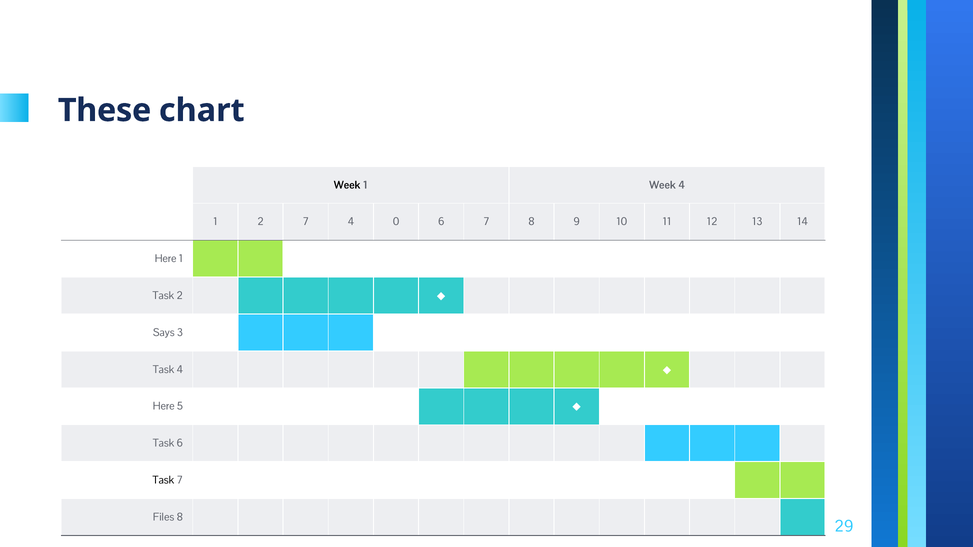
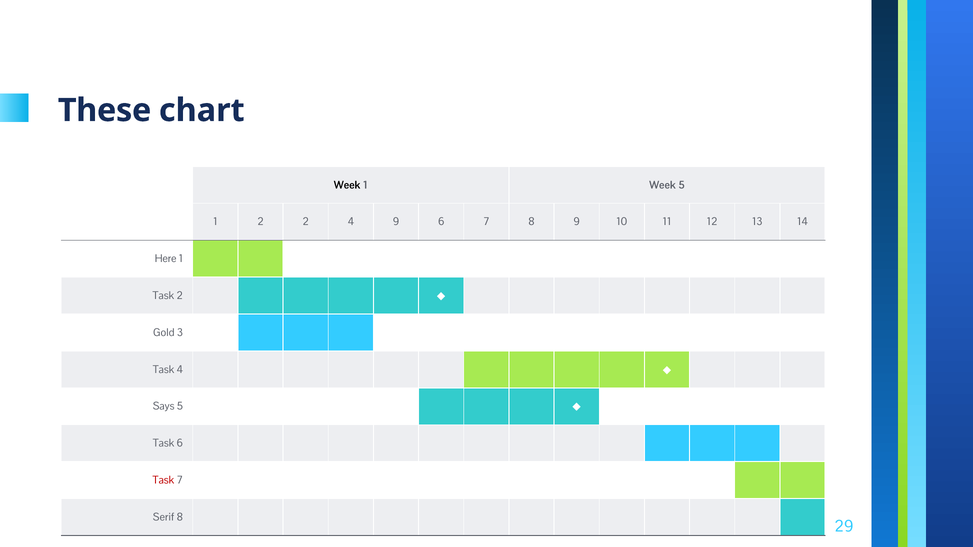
Week 4: 4 -> 5 (682, 185)
2 7: 7 -> 2 (306, 222)
4 0: 0 -> 9 (396, 222)
Says: Says -> Gold (164, 333)
Here: Here -> Says (164, 407)
Task colour: black -> red (163, 481)
Files: Files -> Serif (164, 517)
